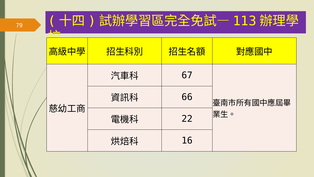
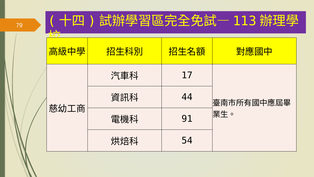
67: 67 -> 17 (187, 75)
66: 66 -> 44 (187, 97)
22: 22 -> 91 (187, 119)
16: 16 -> 54 (187, 140)
